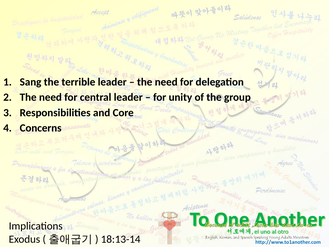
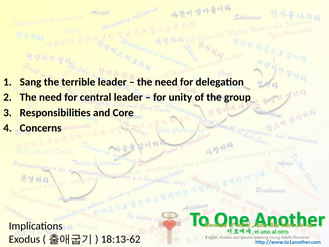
18:13-14: 18:13-14 -> 18:13-62 (121, 239)
